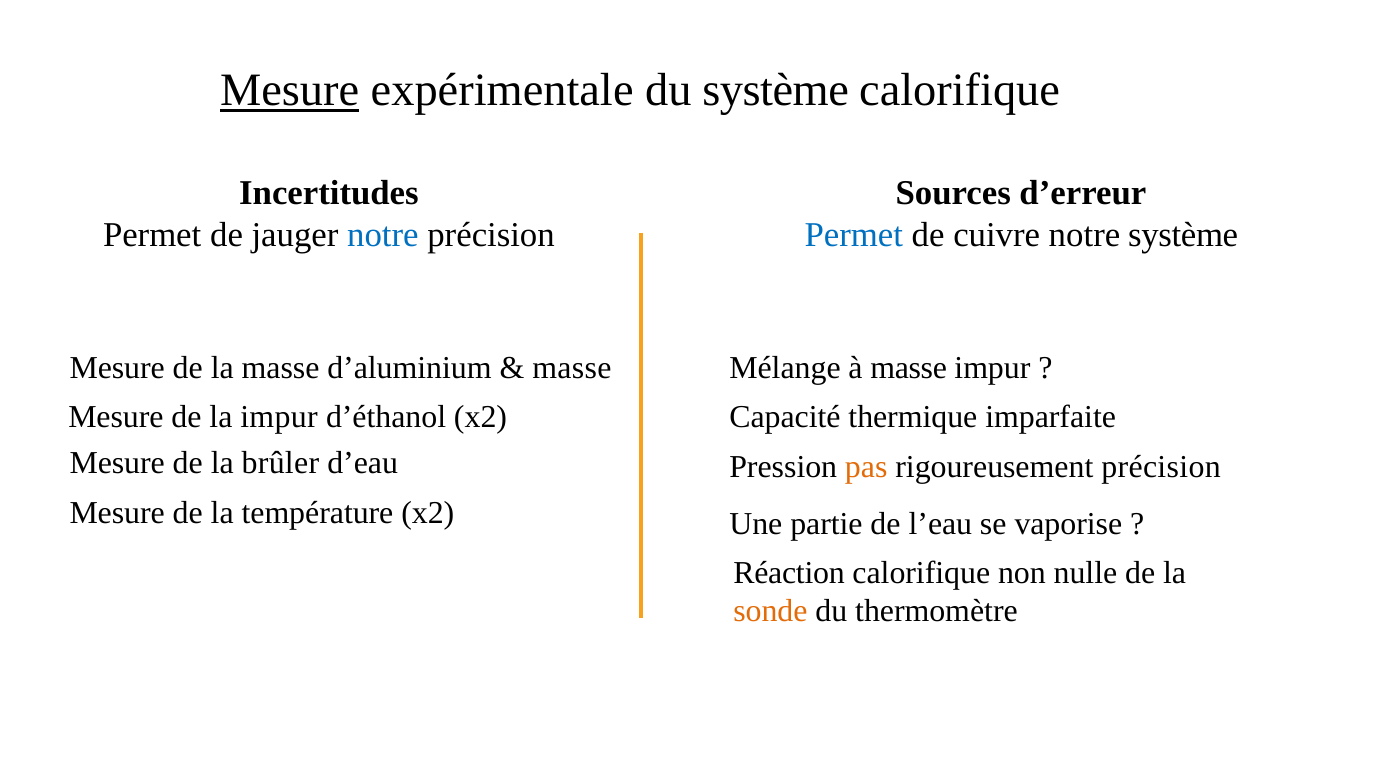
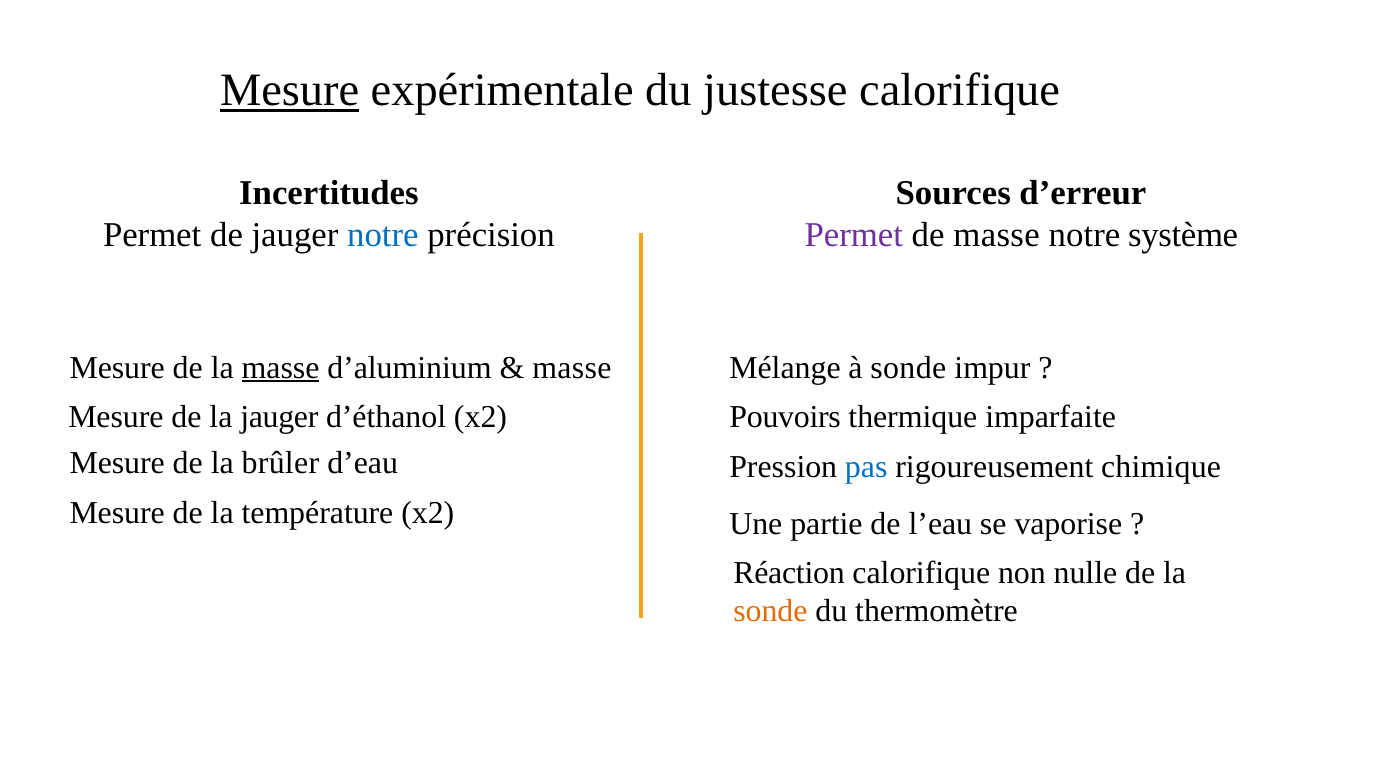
du système: système -> justesse (775, 90)
Permet colour: blue -> purple (854, 235)
de cuivre: cuivre -> masse (997, 235)
masse underline: none -> present (281, 368)
à masse: masse -> sonde (908, 368)
la impur: impur -> jauger (279, 417)
Capacité: Capacité -> Pouvoirs (785, 417)
pas colour: orange -> blue (866, 467)
rigoureusement précision: précision -> chimique (1161, 467)
